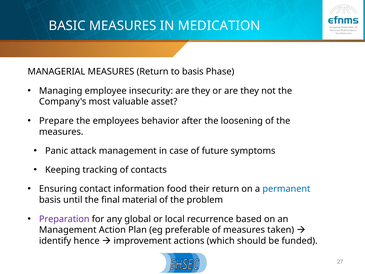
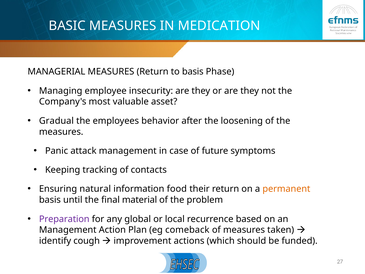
Prepare: Prepare -> Gradual (56, 121)
contact: contact -> natural (95, 189)
permanent colour: blue -> orange (286, 189)
preferable: preferable -> comeback (187, 230)
hence: hence -> cough (87, 241)
